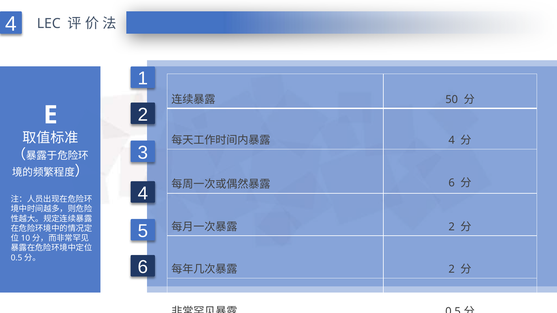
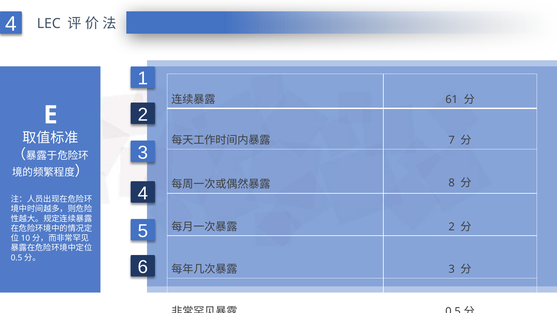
50: 50 -> 61 (452, 100)
4: 4 -> 7 (452, 140)
6: 6 -> 8 (452, 183)
2: 2 -> 3 (452, 269)
